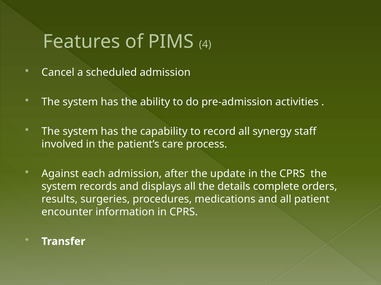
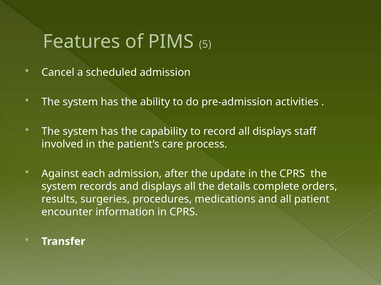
4: 4 -> 5 (205, 44)
all synergy: synergy -> displays (272, 132)
